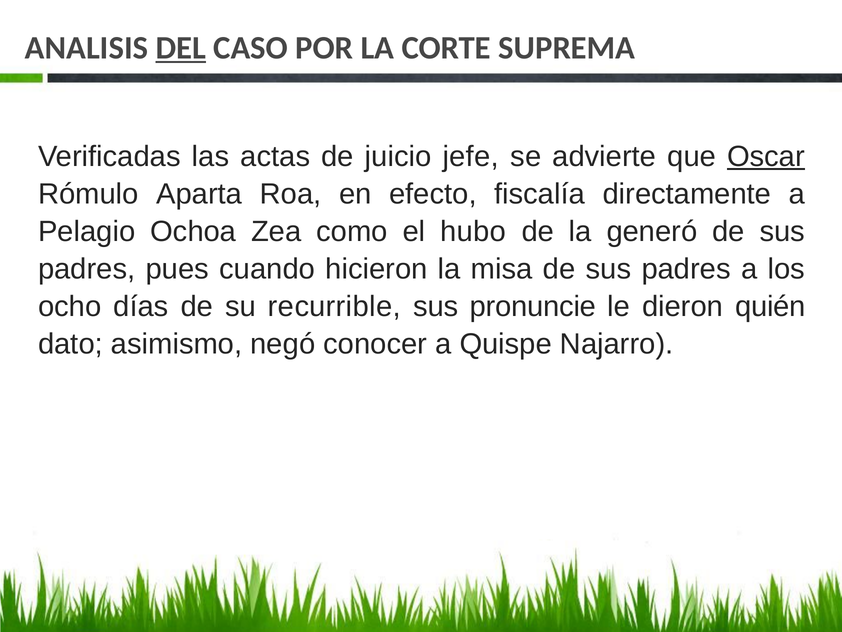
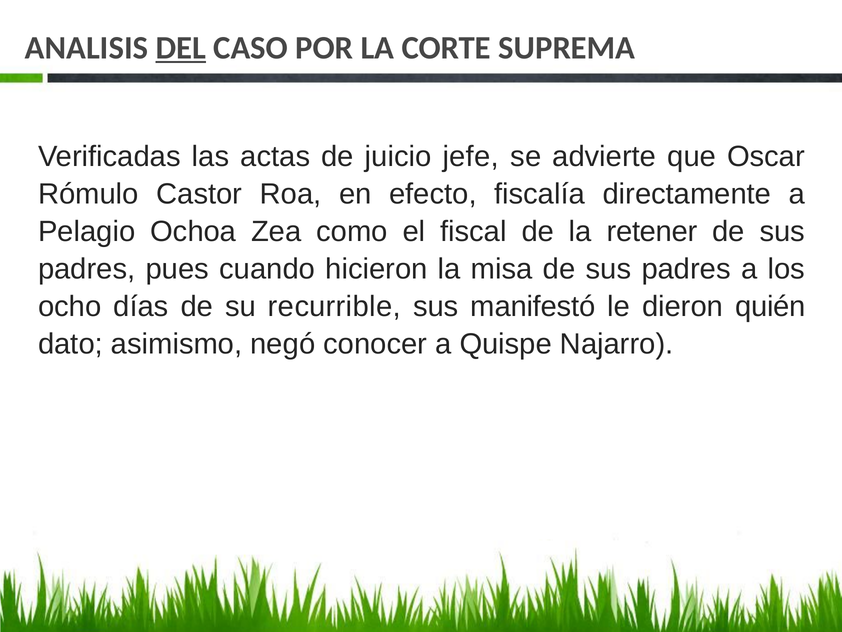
Oscar underline: present -> none (766, 156)
Aparta: Aparta -> Castor (199, 194)
hubo: hubo -> fiscal (473, 231)
generó: generó -> retener (652, 231)
pronuncie: pronuncie -> manifestó (533, 306)
